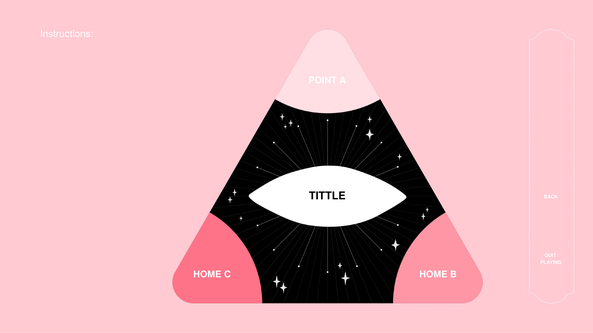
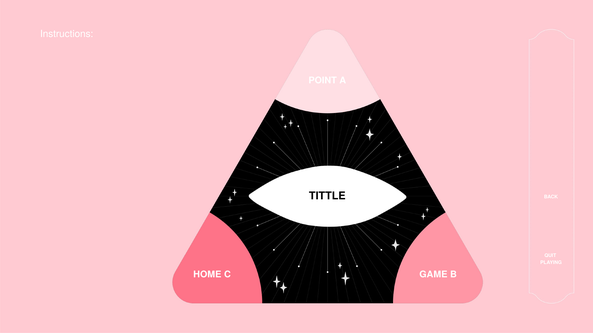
C HOME: HOME -> GAME (433, 275)
